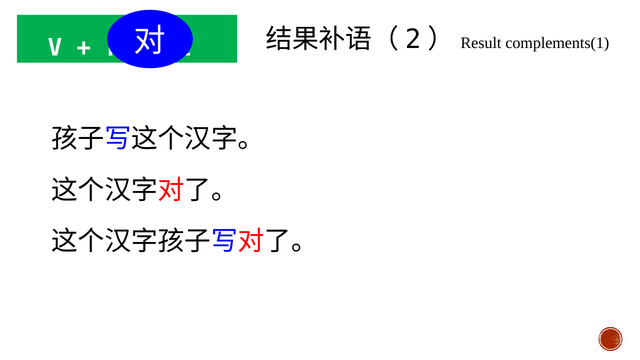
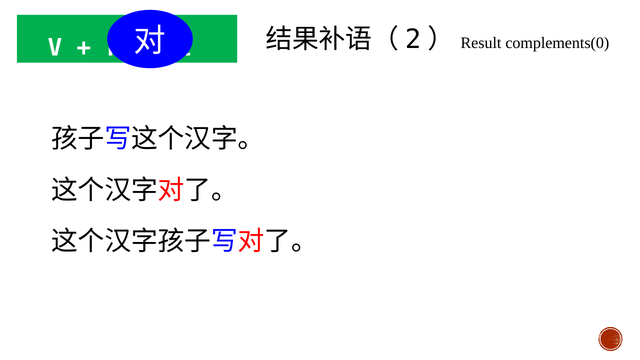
complements(1: complements(1 -> complements(0 (557, 43)
